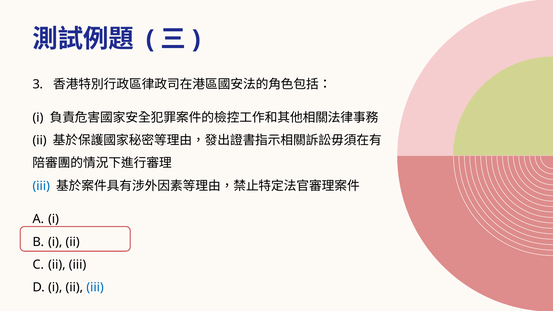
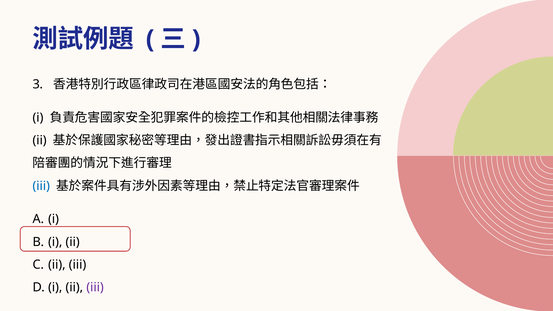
iii colour: blue -> purple (95, 287)
